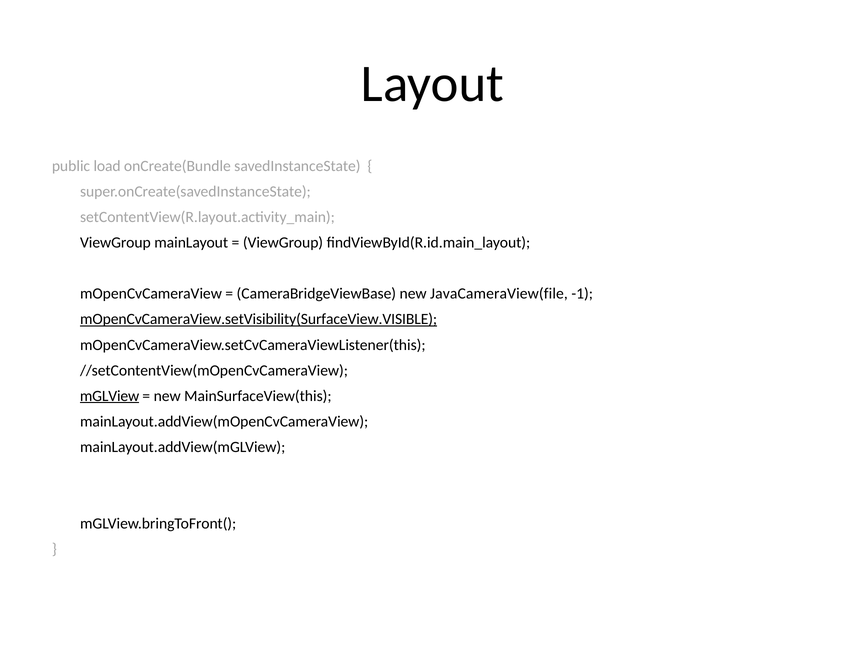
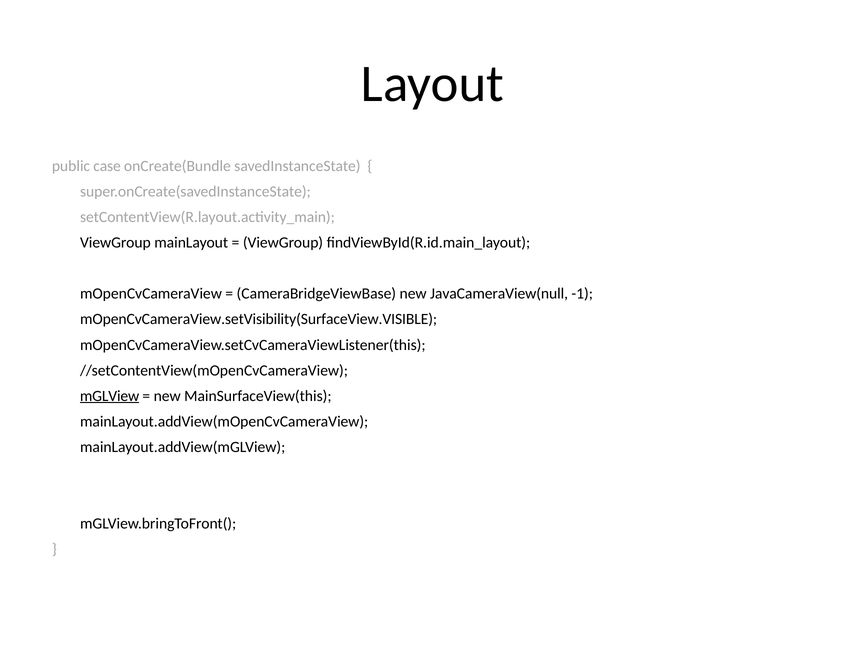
load: load -> case (107, 166)
JavaCameraView(file: JavaCameraView(file -> JavaCameraView(null (499, 294)
mOpenCvCameraView.setVisibility(SurfaceView.VISIBLE underline: present -> none (259, 319)
